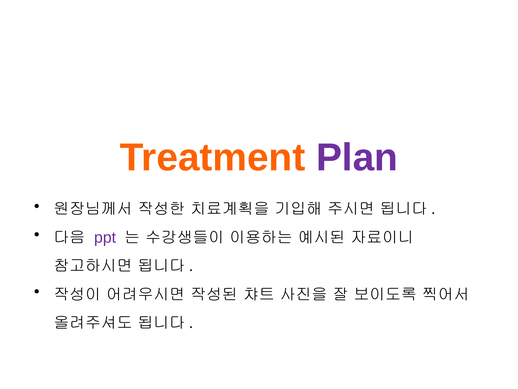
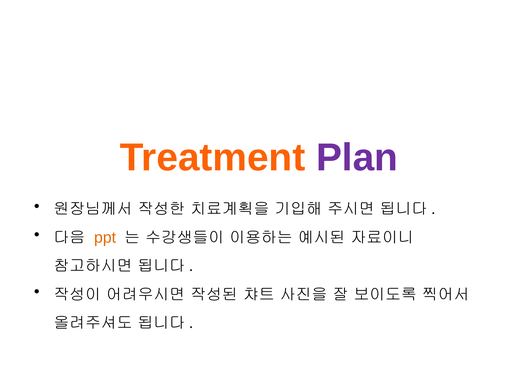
ppt colour: purple -> orange (105, 237)
